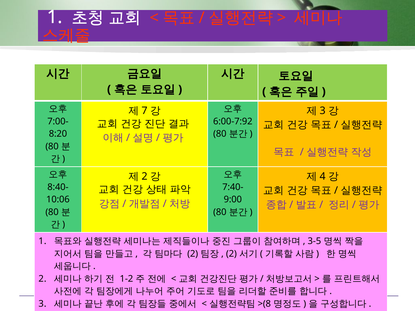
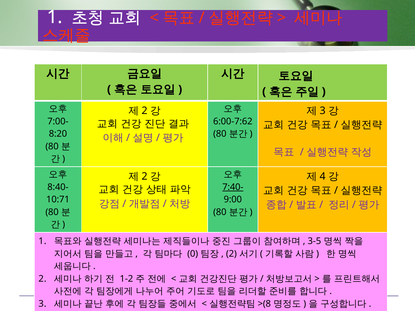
7: 7 -> 2 (145, 111)
6:00-7:92: 6:00-7:92 -> 6:00-7:62 (233, 121)
7:40- underline: none -> present (233, 187)
10:06: 10:06 -> 10:71 (58, 200)
2: 2 -> 0 (193, 254)
